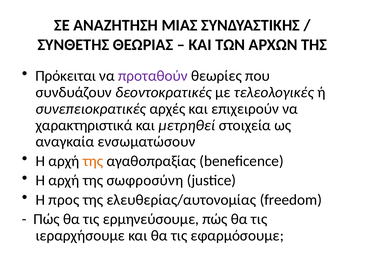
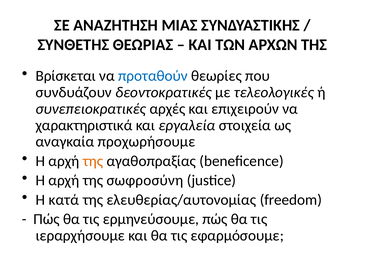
Πρόκειται: Πρόκειται -> Βρίσκεται (66, 76)
προταθούν colour: purple -> blue (153, 76)
μετρηθεί: μετρηθεί -> εργαλεία (187, 125)
ενσωματώσουν: ενσωματώσουν -> προχωρήσουμε (146, 142)
προς: προς -> κατά (64, 200)
